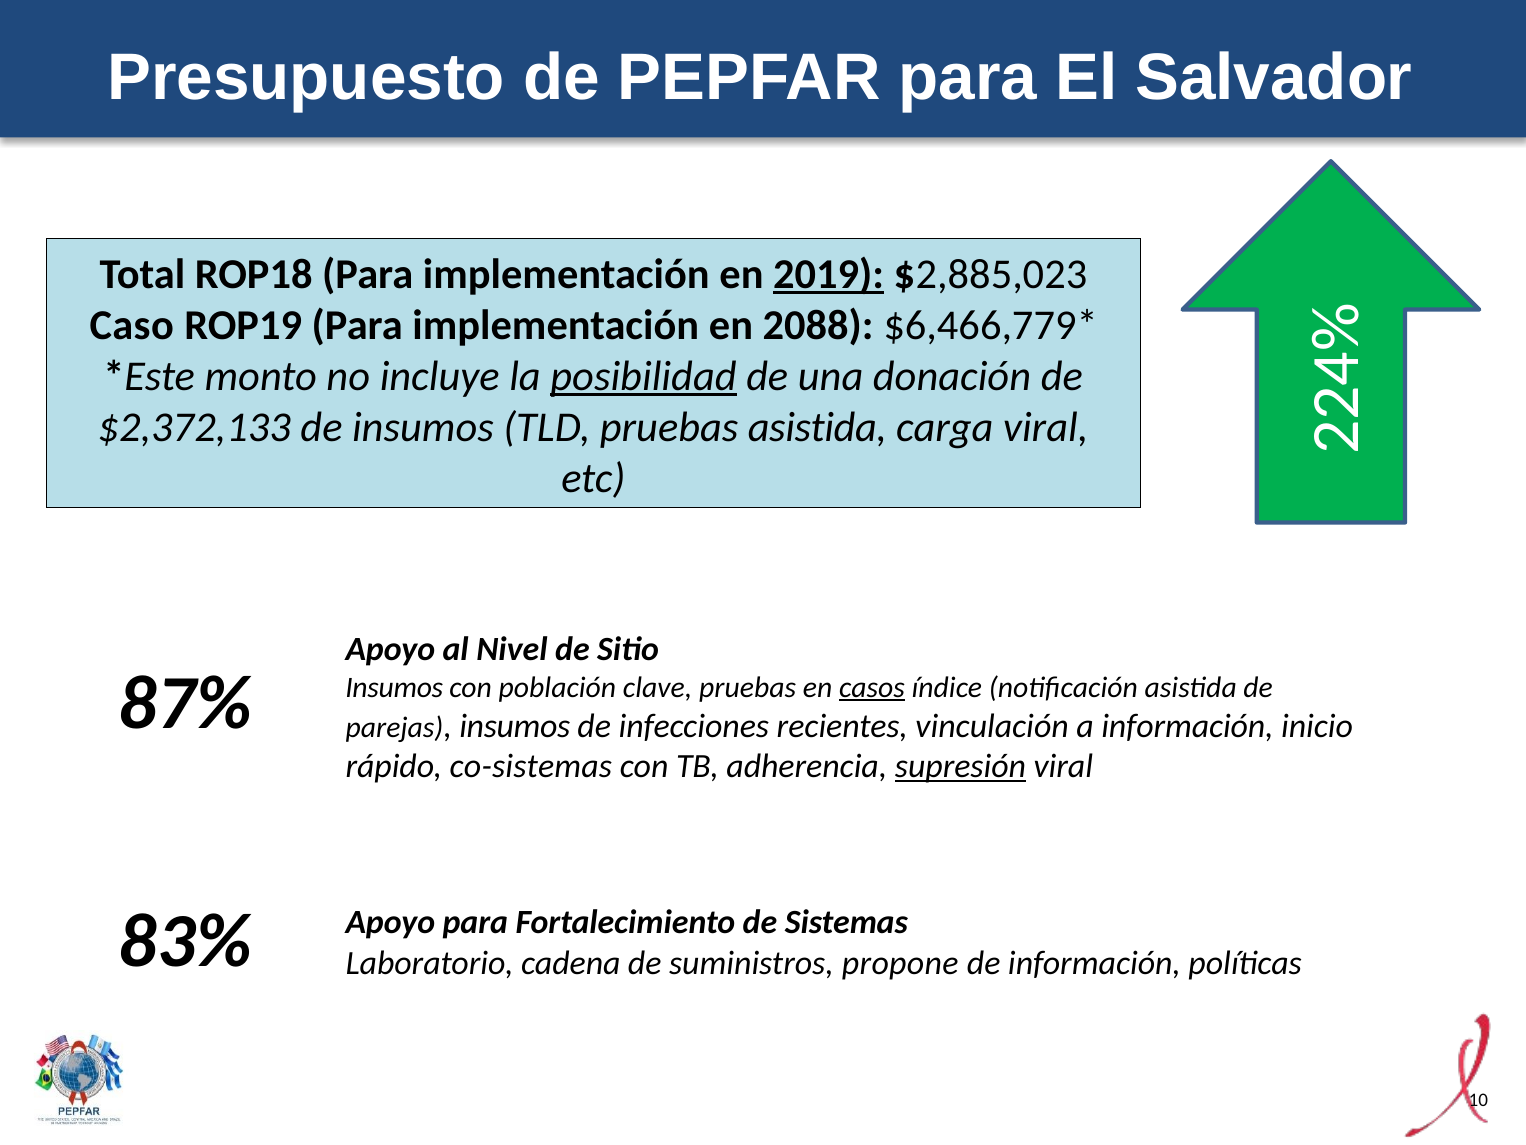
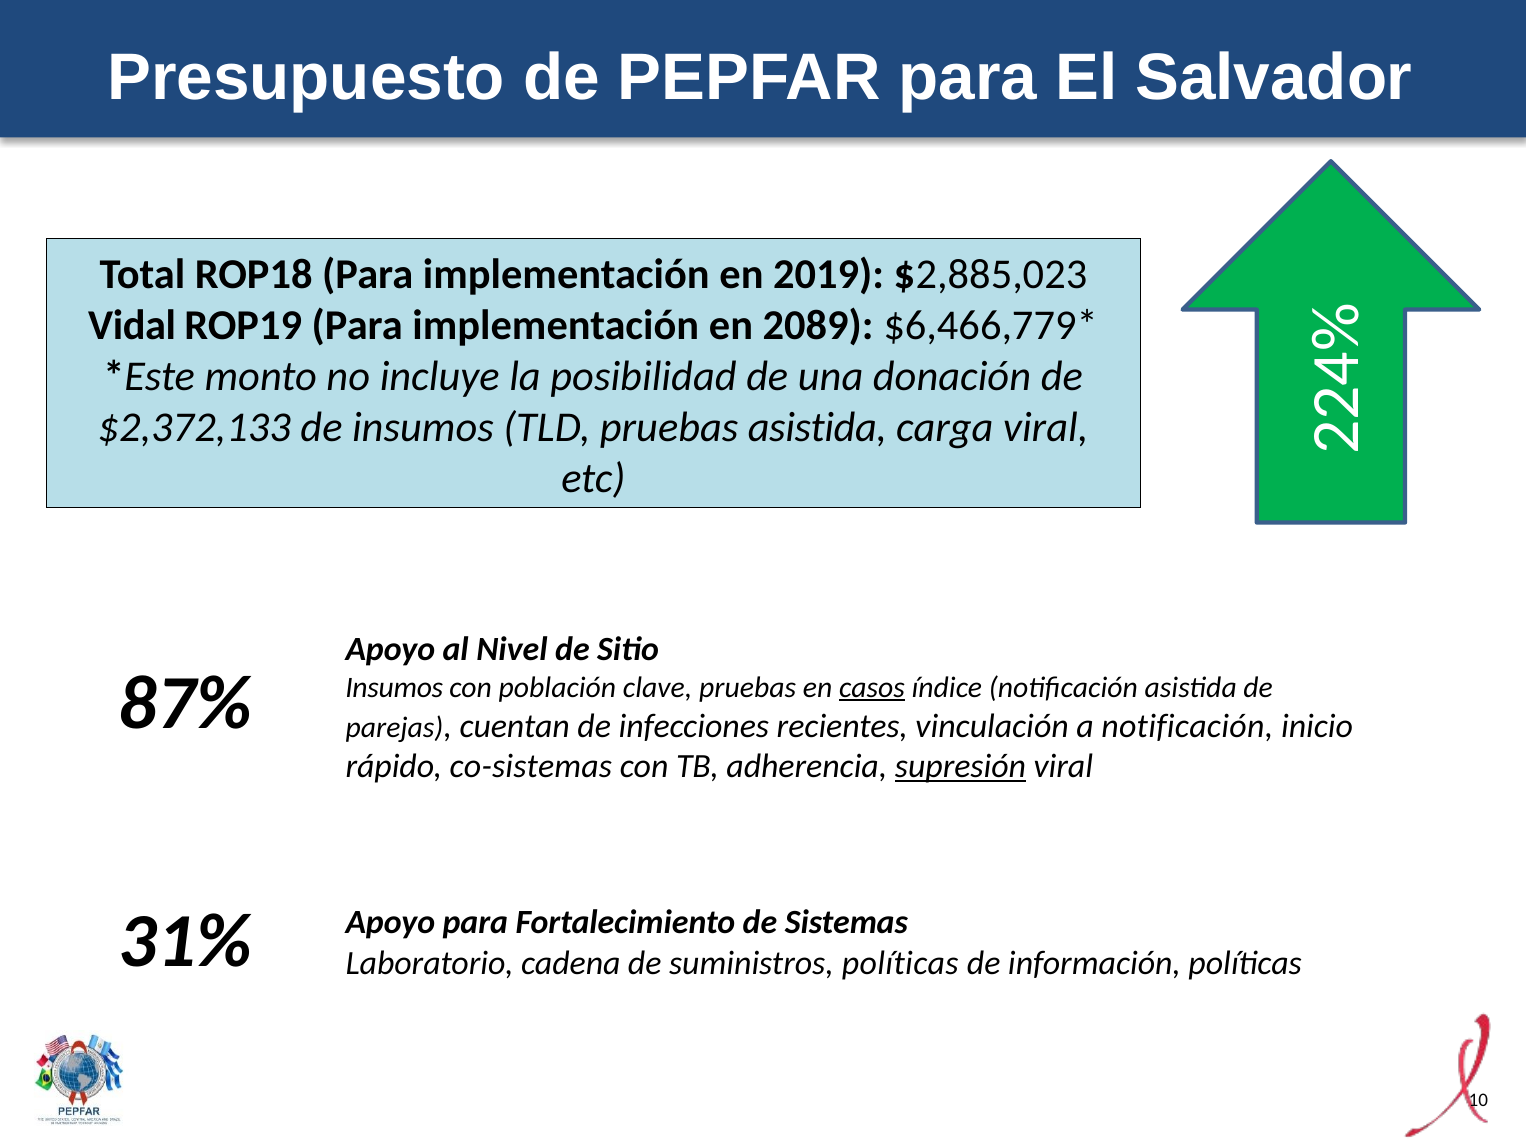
2019 underline: present -> none (829, 274)
Caso: Caso -> Vidal (132, 325)
2088: 2088 -> 2089 (818, 325)
posibilidad underline: present -> none (644, 376)
parejas insumos: insumos -> cuentan (515, 726)
a información: información -> notificación (1187, 726)
83%: 83% -> 31% (185, 941)
suministros propone: propone -> políticas (900, 963)
